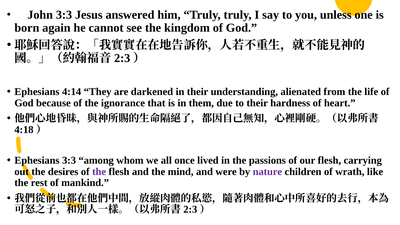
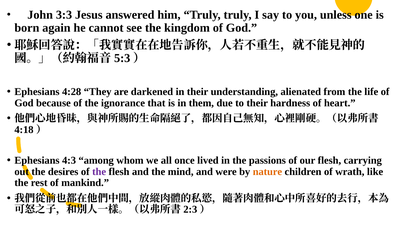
2:3: 2:3 -> 5:3 (122, 58)
4:14: 4:14 -> 4:28 (72, 92)
Ephesians 3:3: 3:3 -> 4:3 (69, 160)
nature colour: purple -> orange (267, 172)
